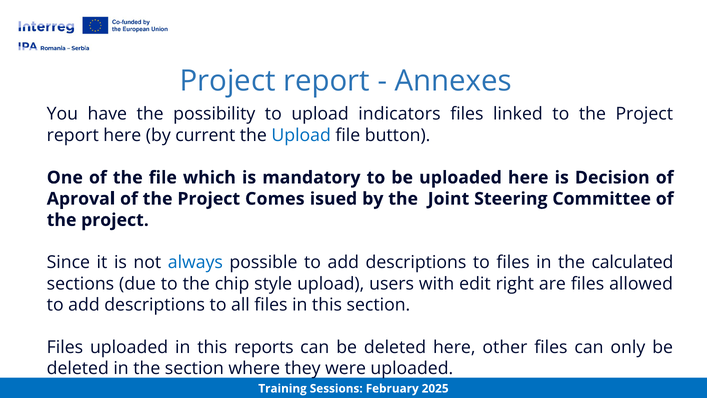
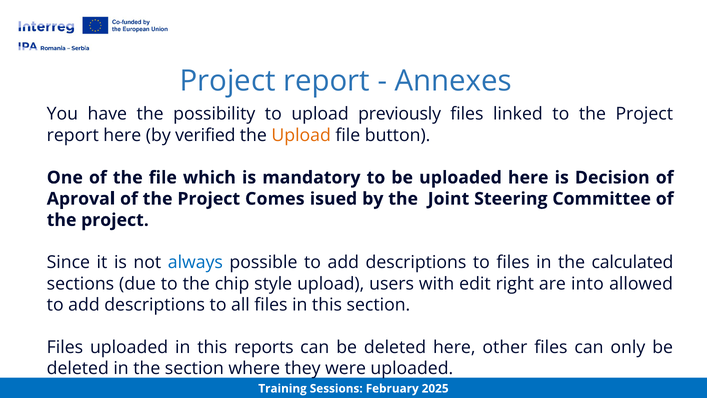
indicators: indicators -> previously (400, 114)
current: current -> verified (205, 135)
Upload colour: blue -> orange (301, 135)
are files: files -> into (587, 284)
